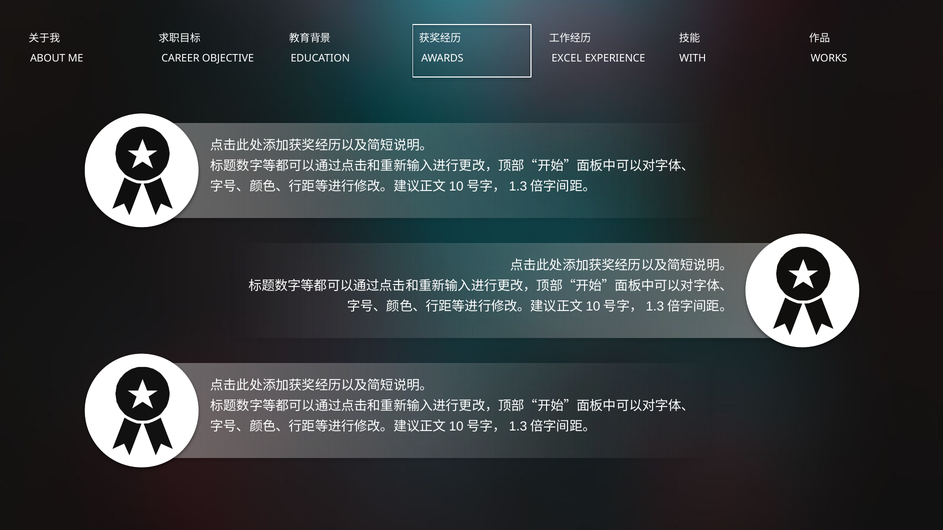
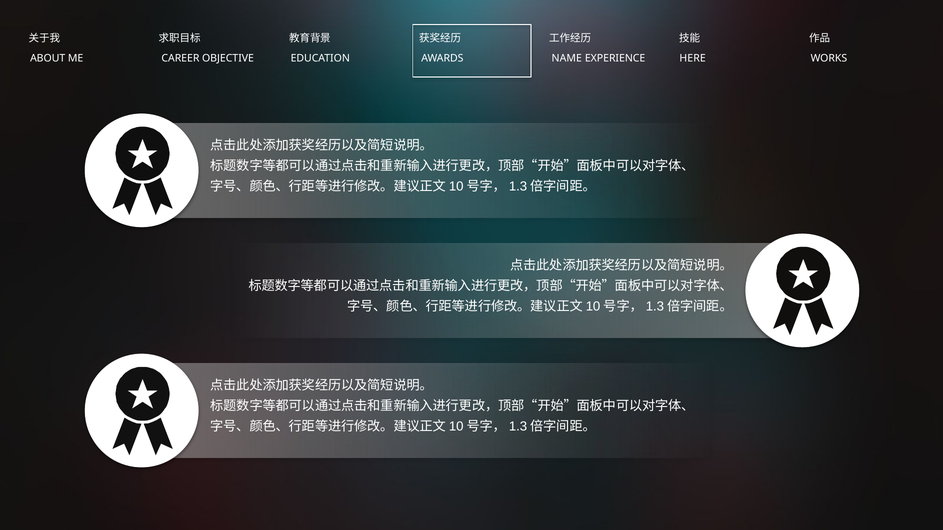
EXCEL: EXCEL -> NAME (567, 59)
WITH: WITH -> HERE (693, 59)
